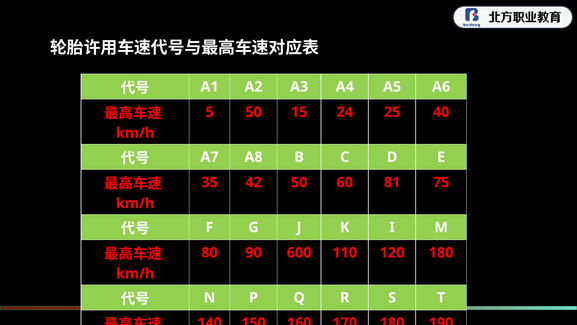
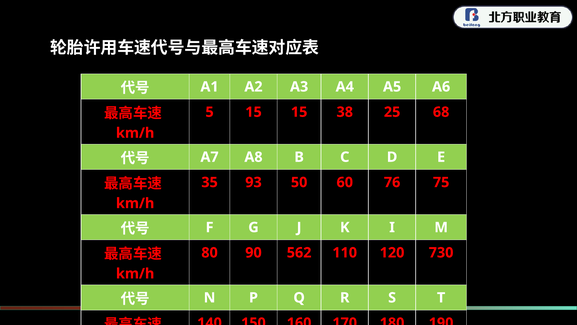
5 50: 50 -> 15 (253, 112)
24: 24 -> 38 (345, 112)
40: 40 -> 68 (441, 112)
42: 42 -> 93 (253, 182)
81: 81 -> 76 (392, 182)
600: 600 -> 562 (299, 252)
120 180: 180 -> 730 (441, 252)
